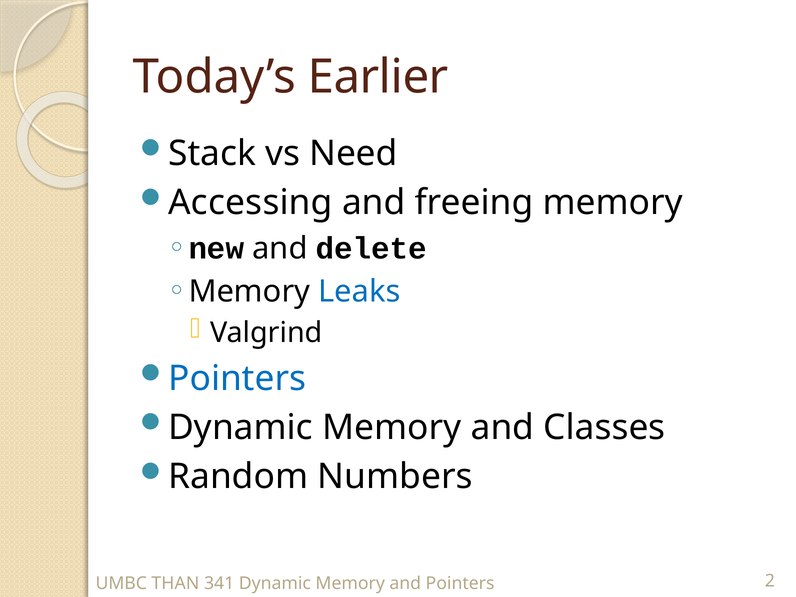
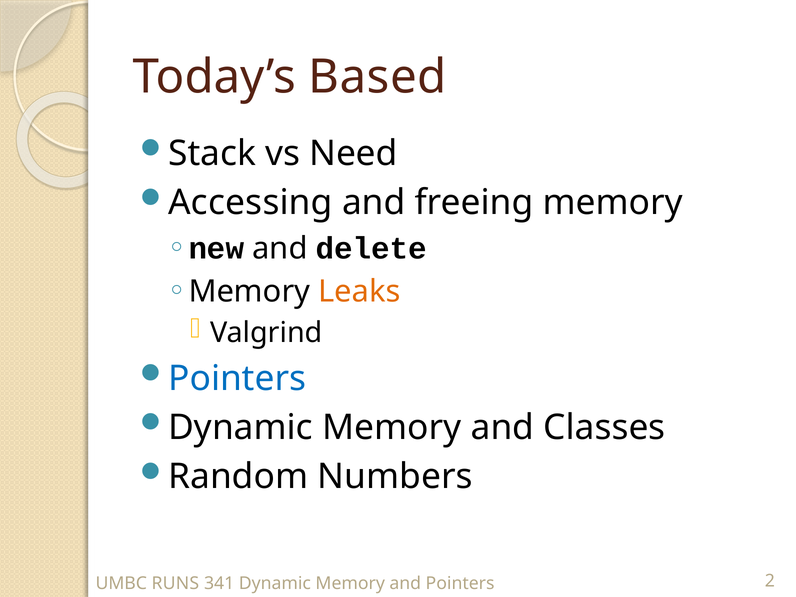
Earlier: Earlier -> Based (378, 77)
Leaks colour: blue -> orange (359, 292)
THAN: THAN -> RUNS (175, 583)
